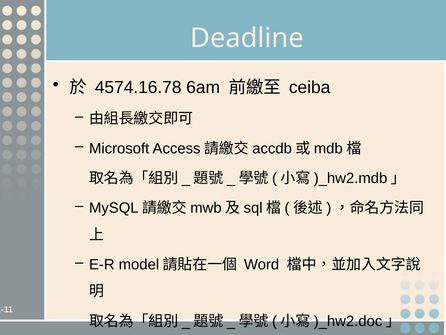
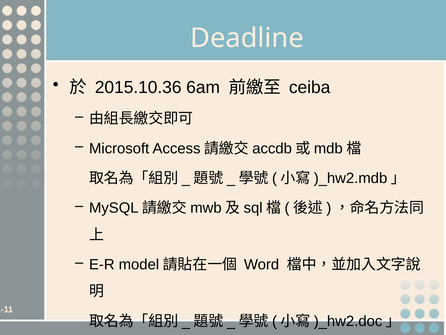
4574.16.78: 4574.16.78 -> 2015.10.36 (138, 87)
